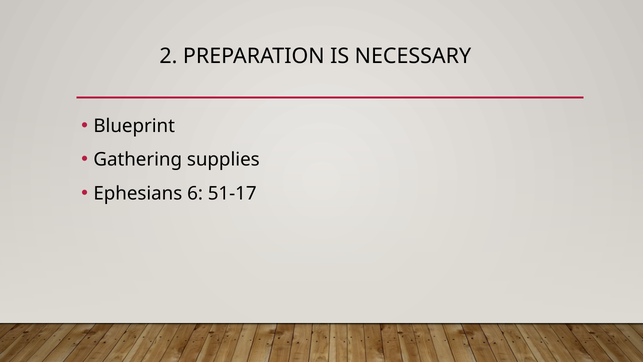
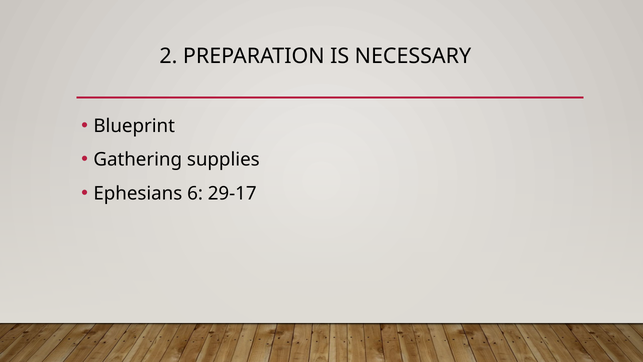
51-17: 51-17 -> 29-17 (232, 193)
